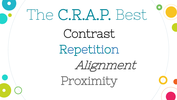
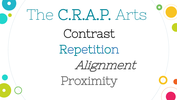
Best: Best -> Arts (131, 15)
